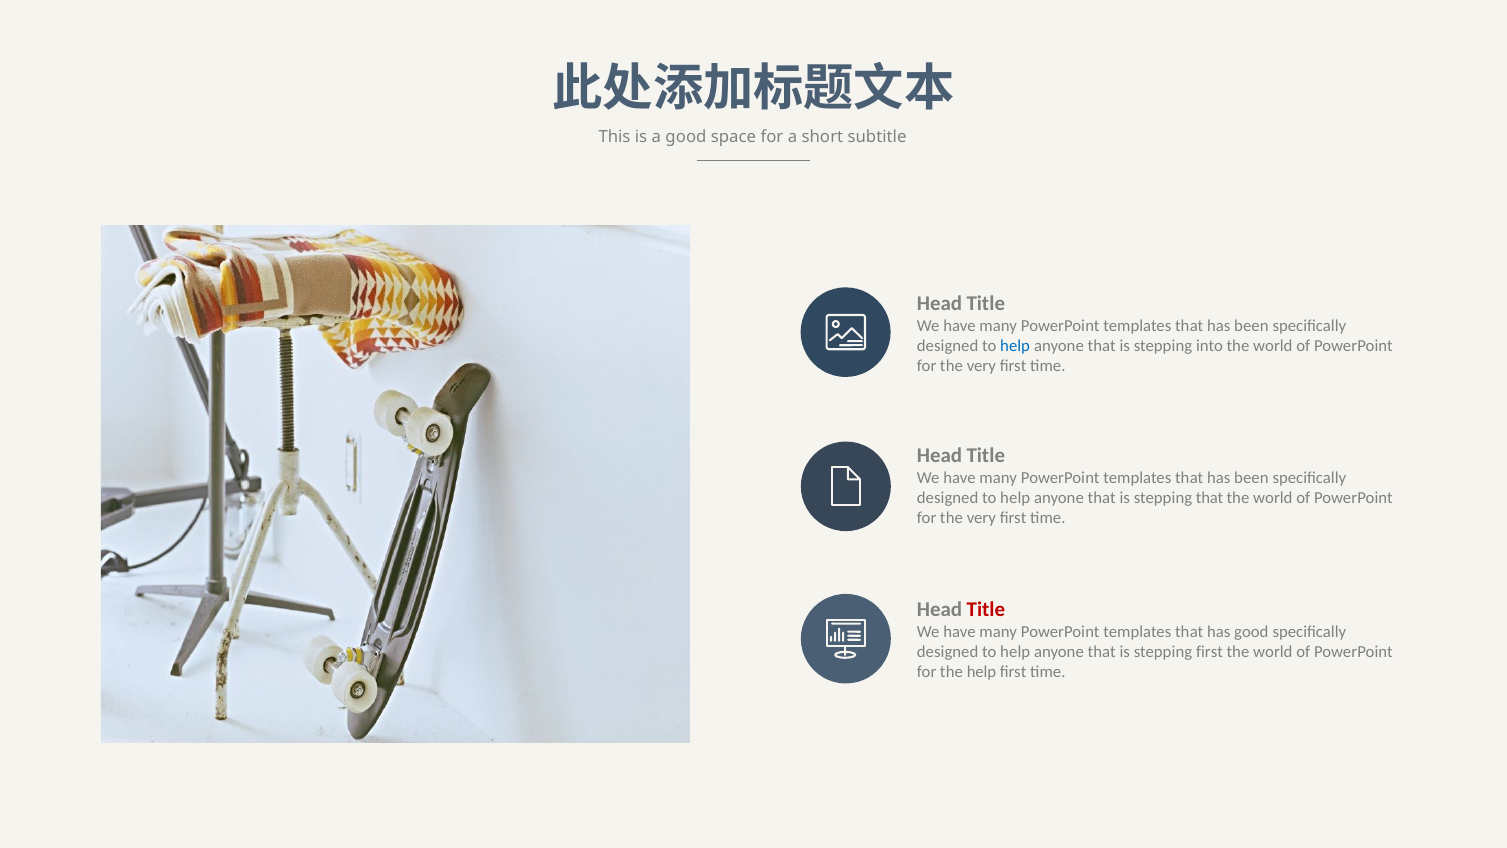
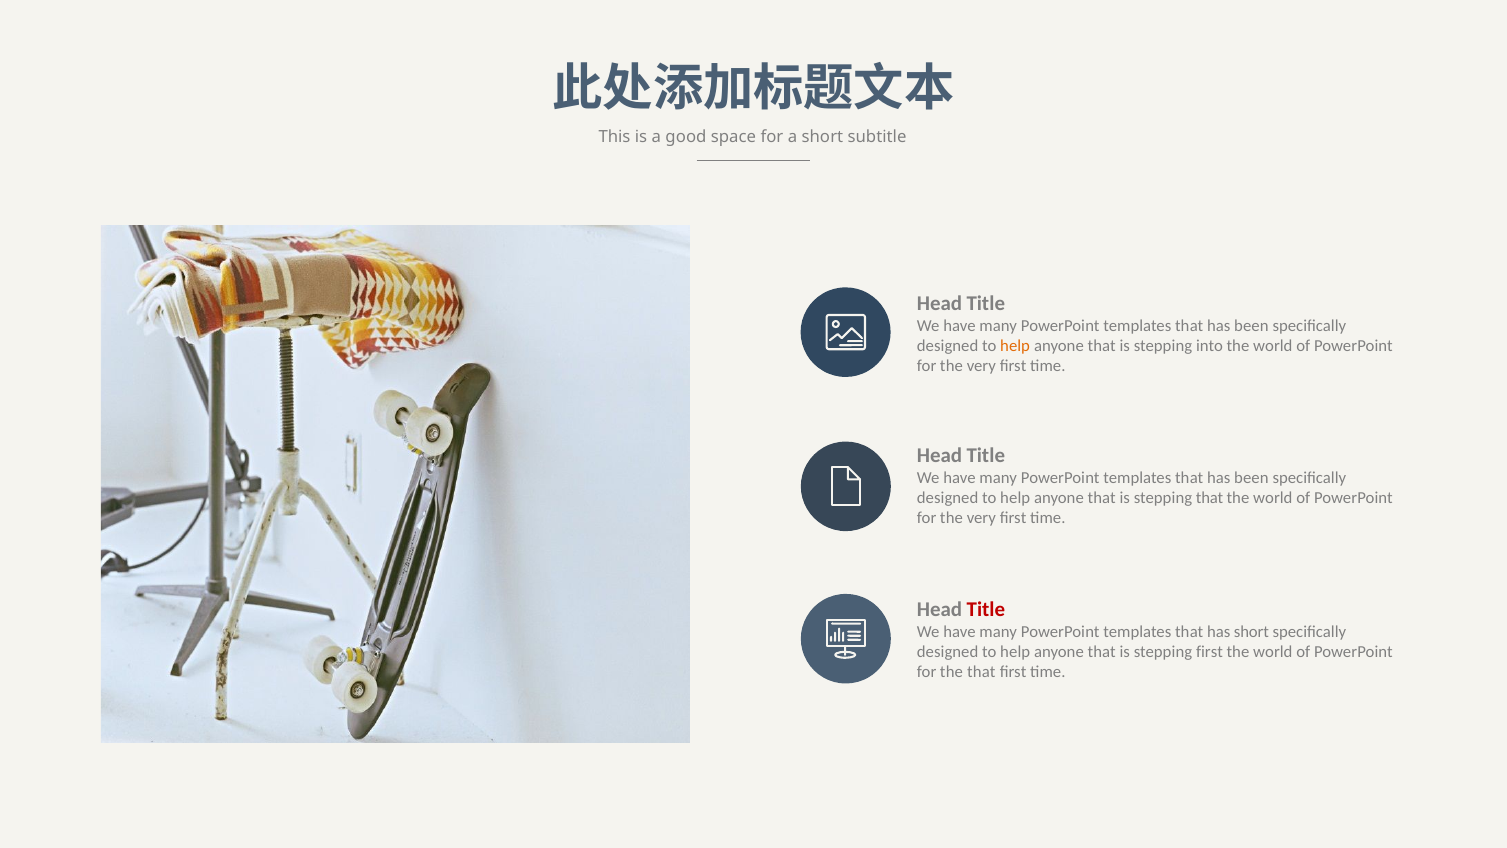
help colour: blue -> orange (1015, 346)
has good: good -> short (1251, 631)
the help: help -> that (981, 671)
